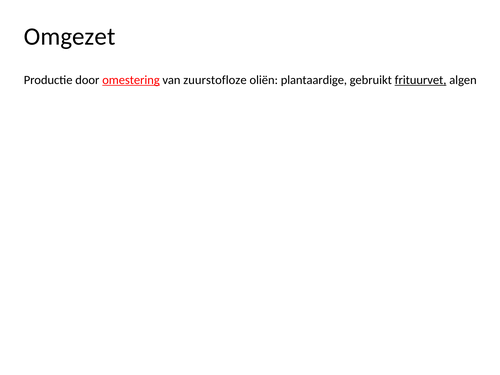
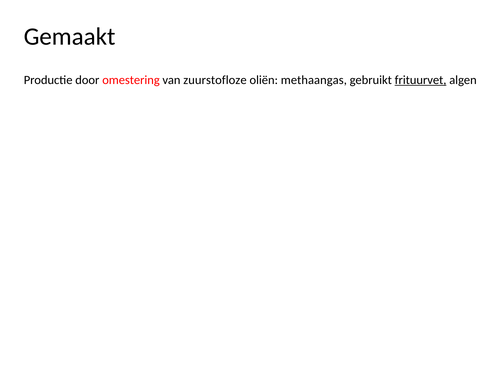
Omgezet: Omgezet -> Gemaakt (70, 37)
omestering underline: present -> none (131, 80)
plantaardige: plantaardige -> methaangas (314, 80)
